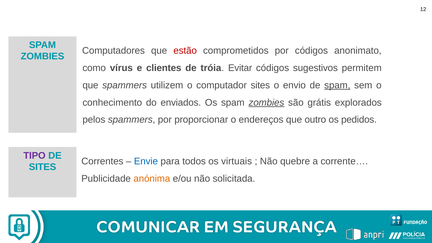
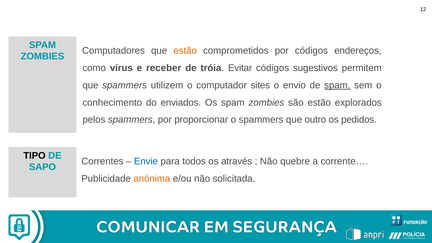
estão colour: red -> orange (185, 51)
anonimato: anonimato -> endereços (358, 51)
clientes: clientes -> receber (164, 68)
zombies underline: present -> none (266, 103)
são grátis: grátis -> estão (319, 103)
o endereços: endereços -> spammers (261, 120)
TIPO colour: purple -> black (34, 156)
virtuais: virtuais -> através (237, 161)
SITES: SITES -> SAPO (43, 167)
